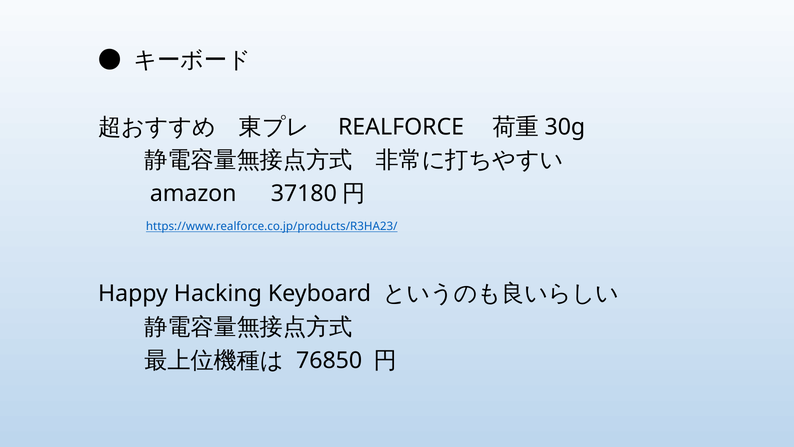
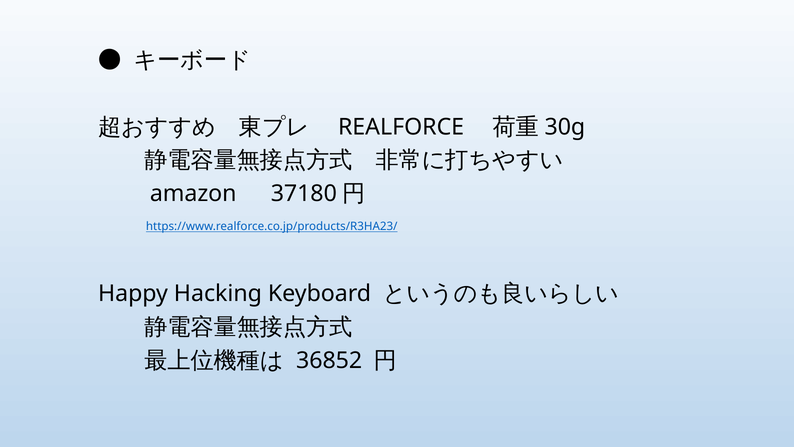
76850: 76850 -> 36852 (329, 360)
